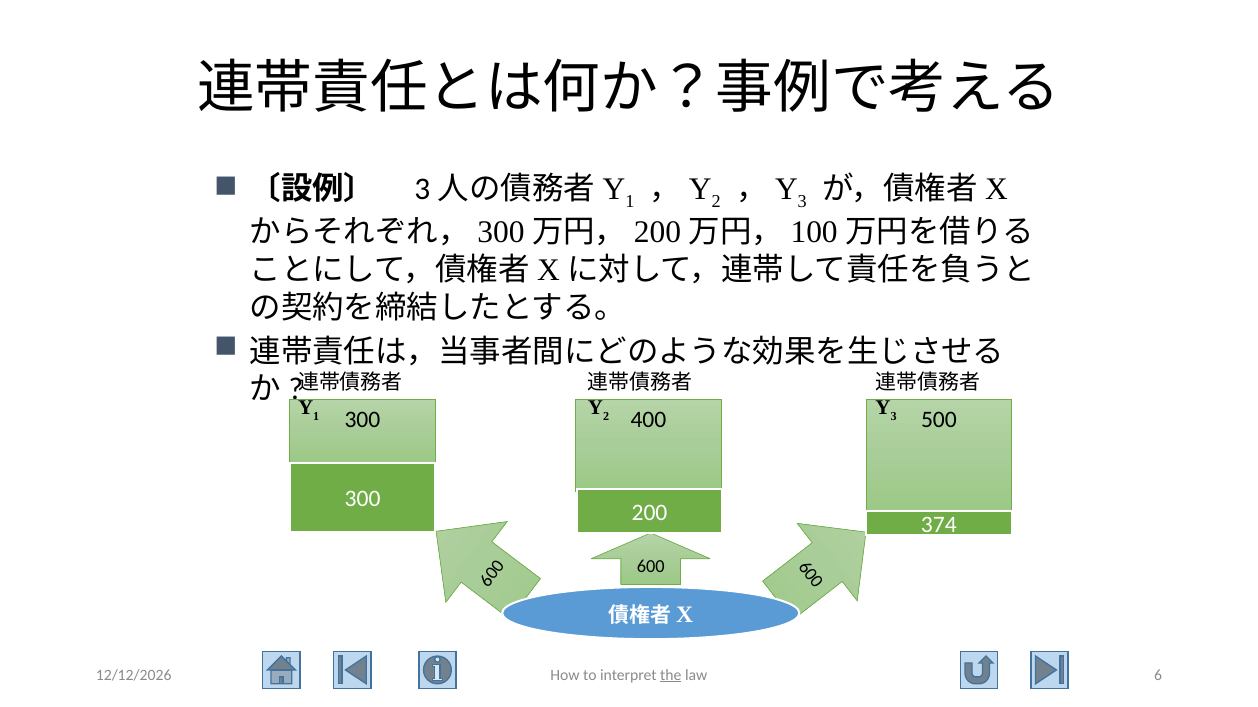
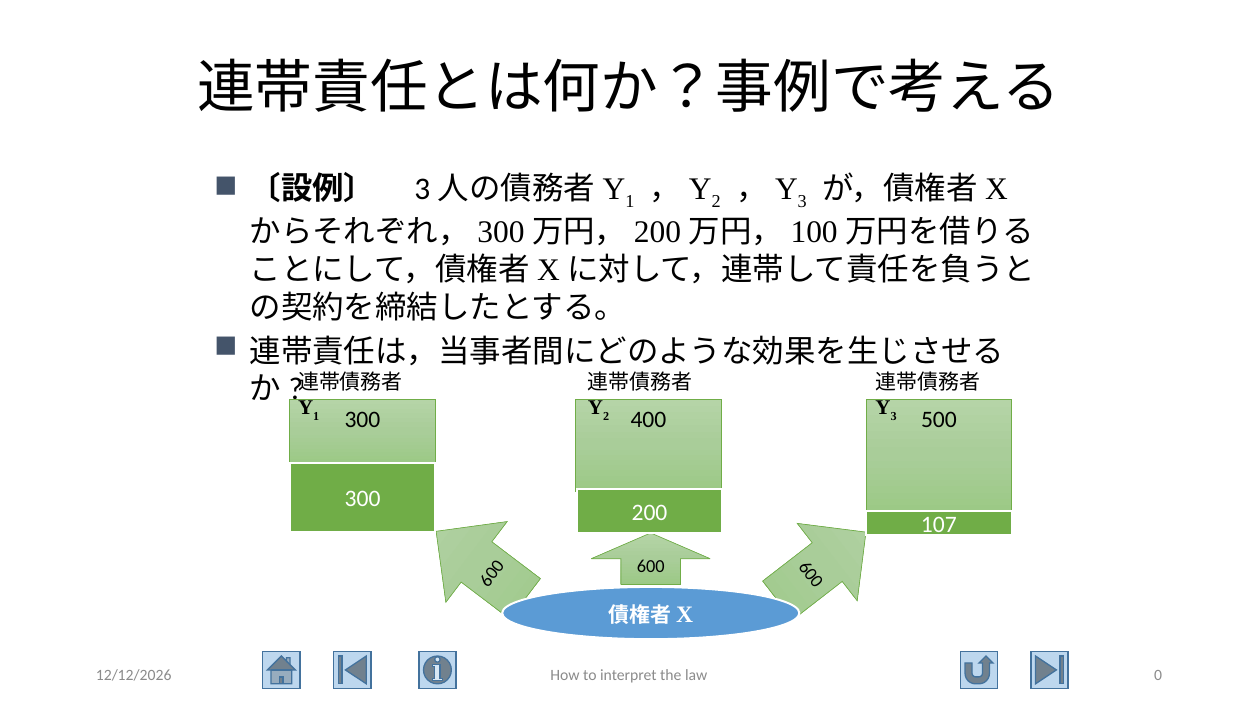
374: 374 -> 107 (939, 525)
the underline: present -> none (671, 676)
6: 6 -> 0 (1158, 676)
